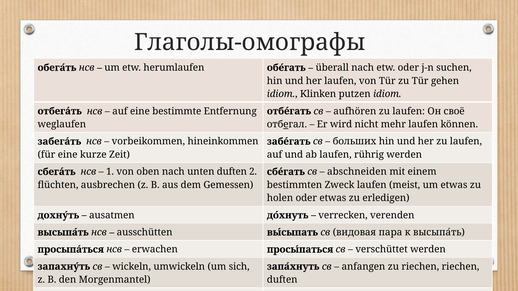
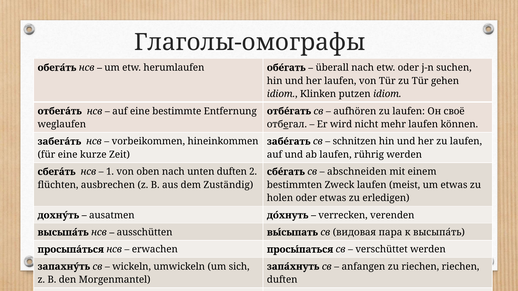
больших: больших -> schnitzen (355, 142)
Gemessen: Gemessen -> Zuständig (228, 185)
